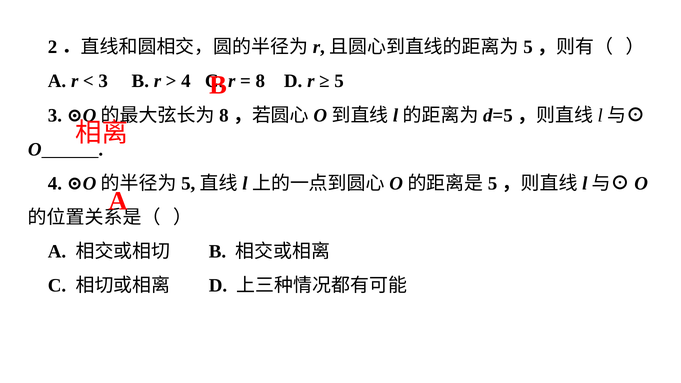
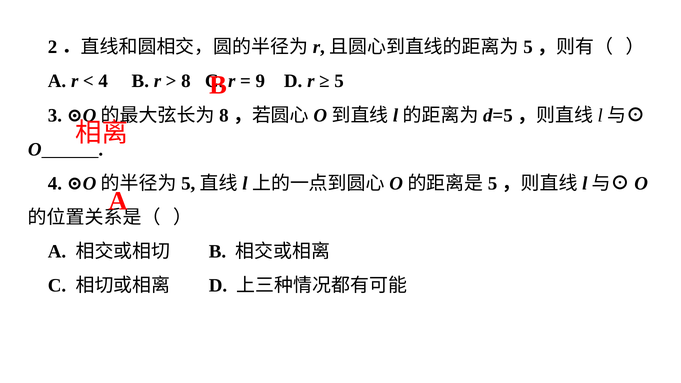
3: 3 -> 4 (103, 81)
4: 4 -> 8 (186, 81)
8: 8 -> 9 (260, 81)
